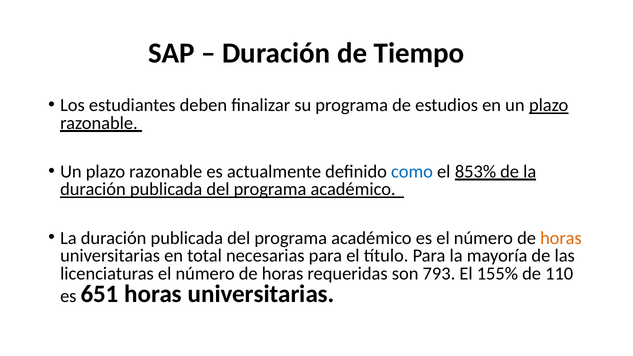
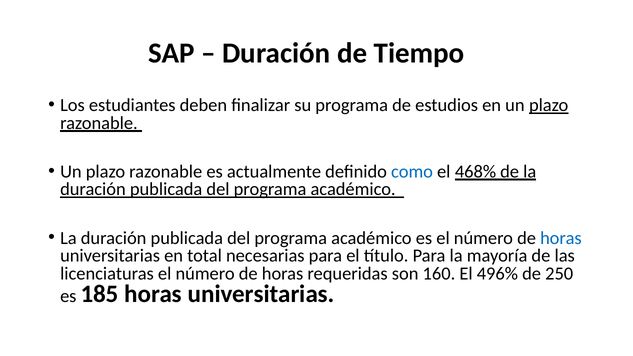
853%: 853% -> 468% (475, 172)
horas colour: orange -> blue (561, 238)
793: 793 -> 160 (439, 274)
155%: 155% -> 496% (497, 274)
110: 110 -> 250 (559, 274)
651: 651 -> 185 (100, 294)
